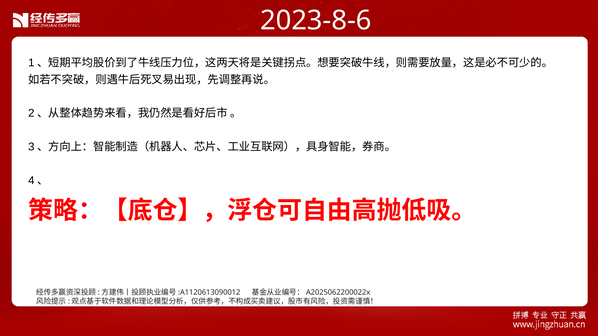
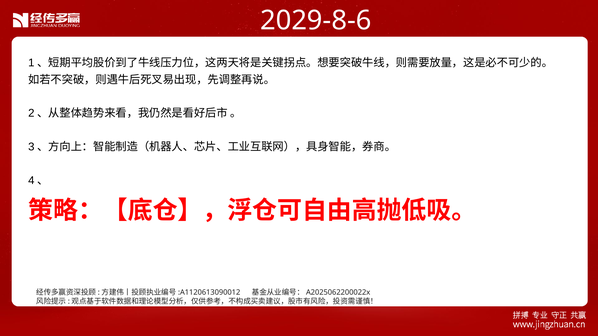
2023-8-6: 2023-8-6 -> 2029-8-6 (316, 21)
